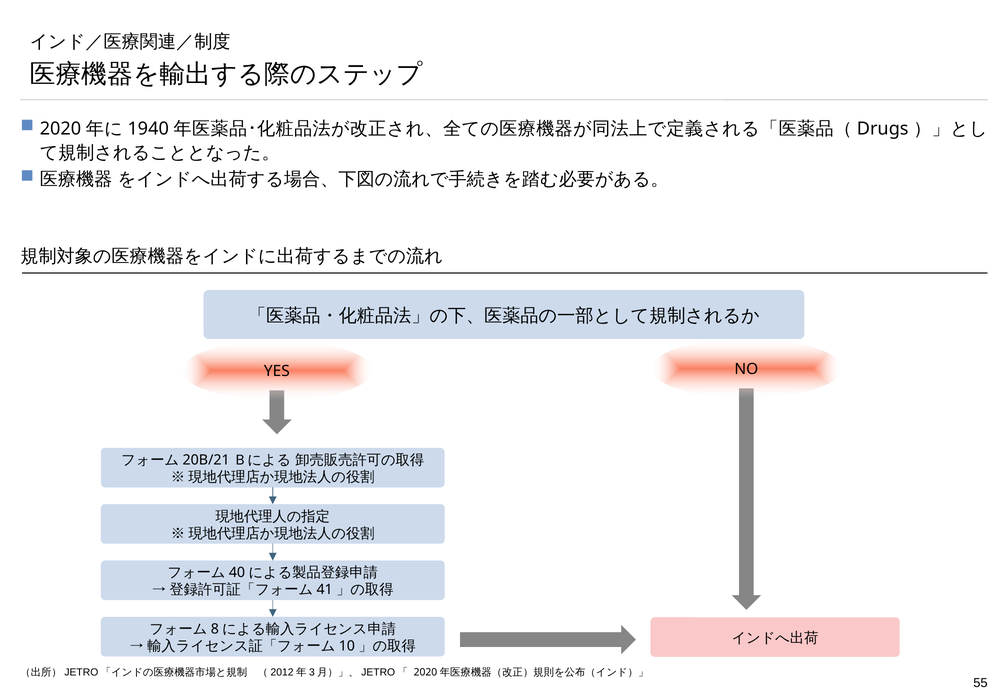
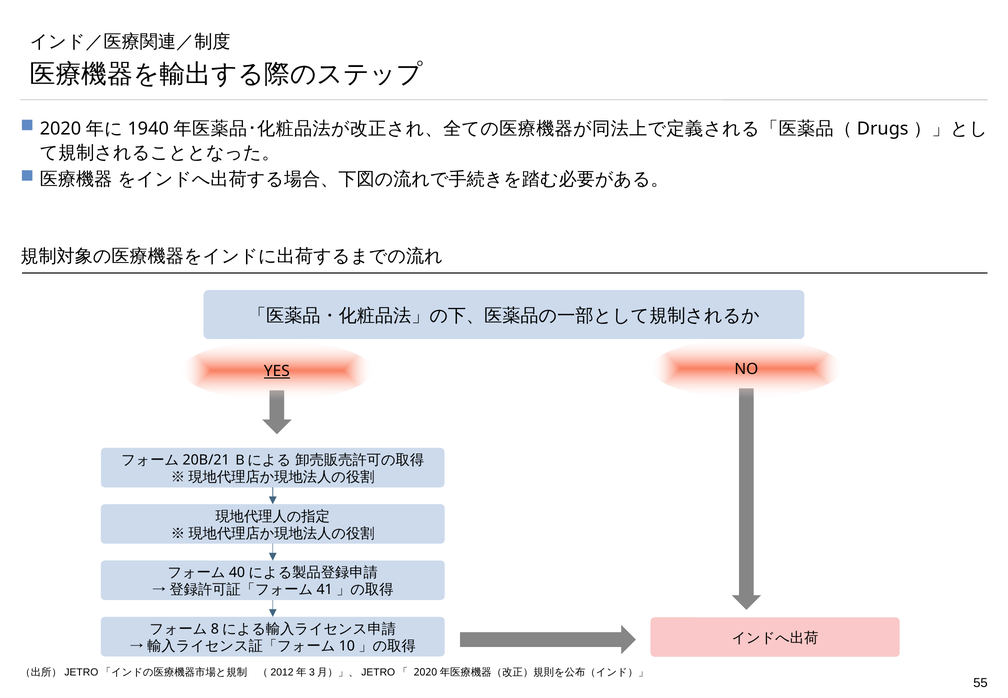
YES underline: none -> present (277, 371)
